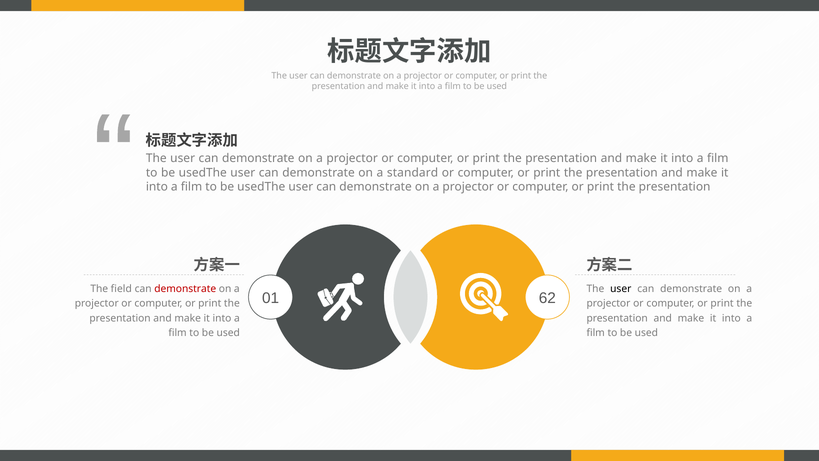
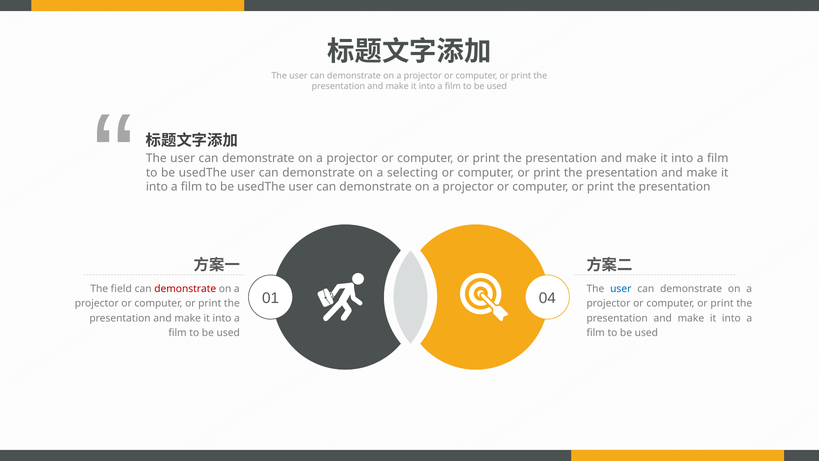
standard: standard -> selecting (413, 173)
user colour: black -> blue (621, 288)
62: 62 -> 04 (547, 298)
